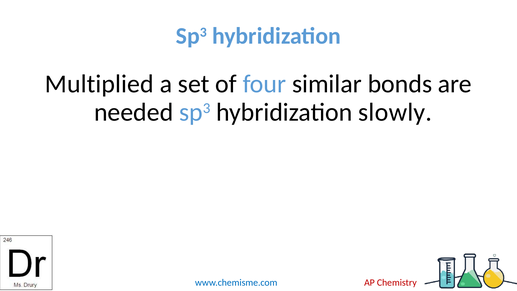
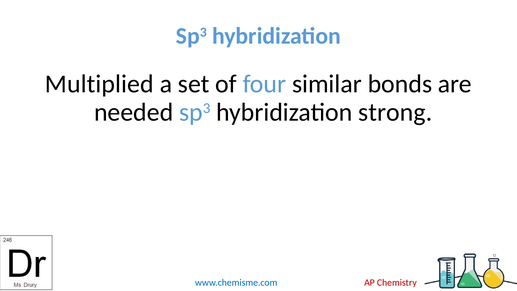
slowly: slowly -> strong (395, 112)
